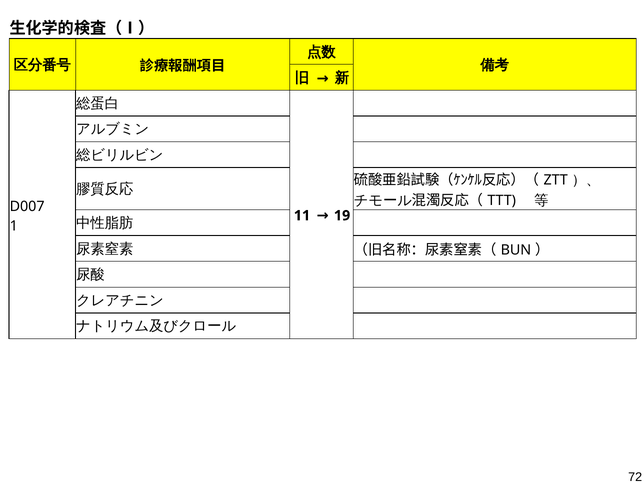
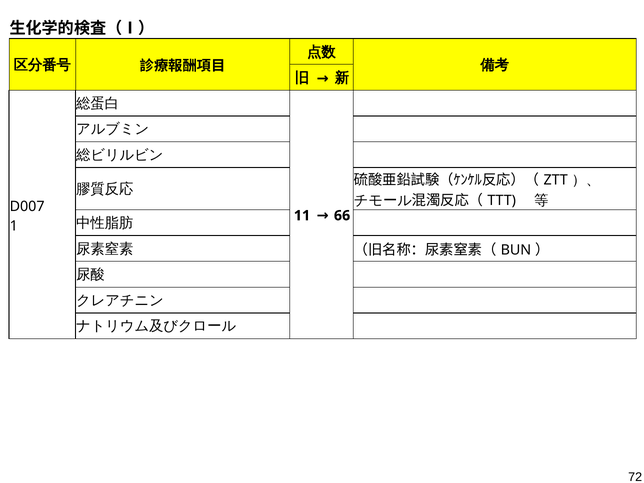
19: 19 -> 66 (342, 216)
